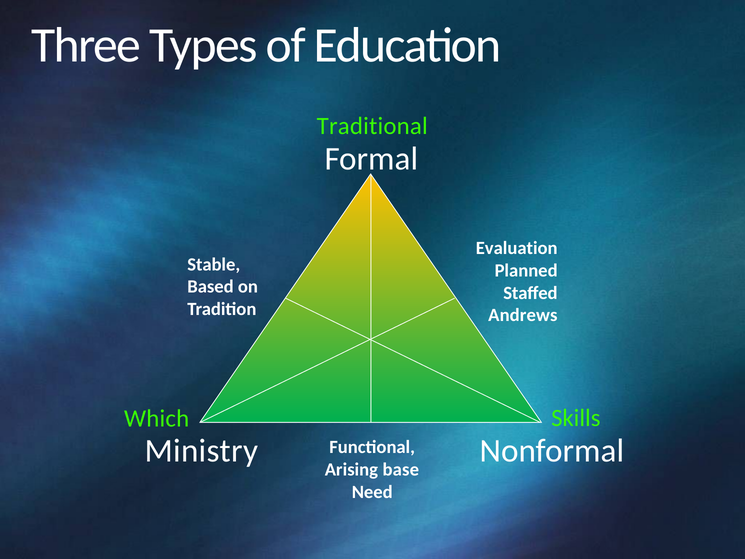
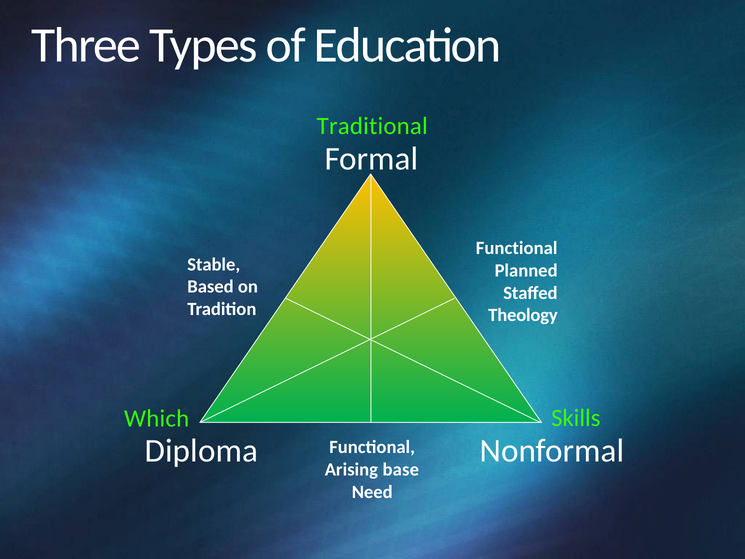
Evaluation: Evaluation -> Functional (517, 248)
Andrews: Andrews -> Theology (523, 315)
Ministry: Ministry -> Diploma (201, 451)
